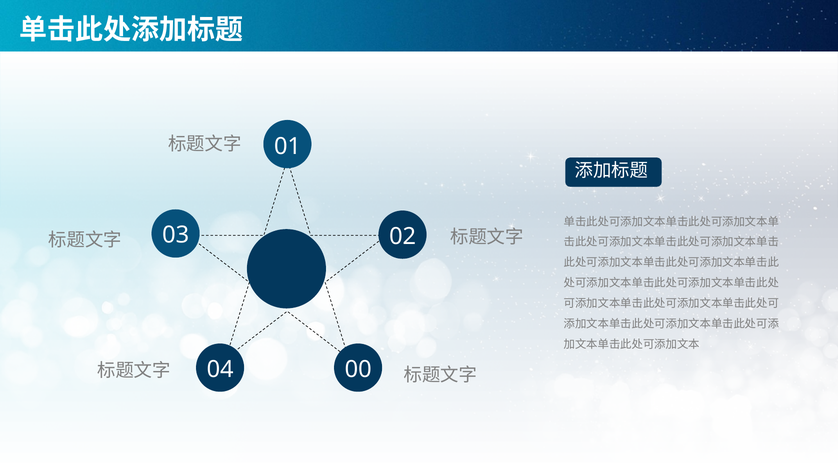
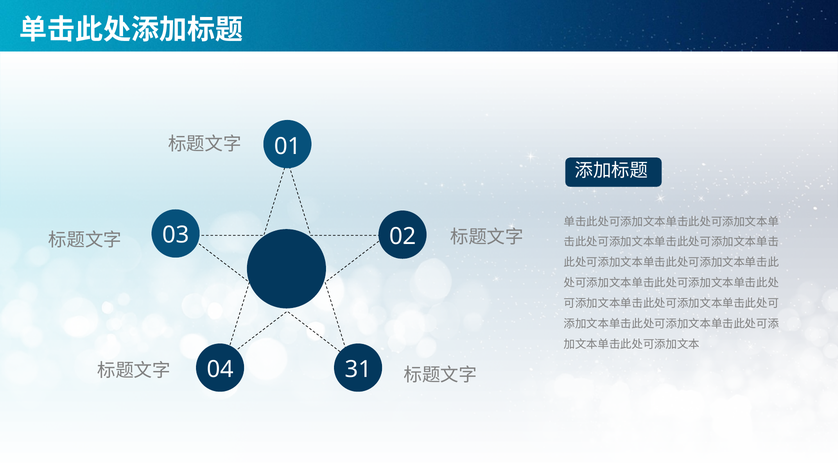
00: 00 -> 31 (358, 369)
